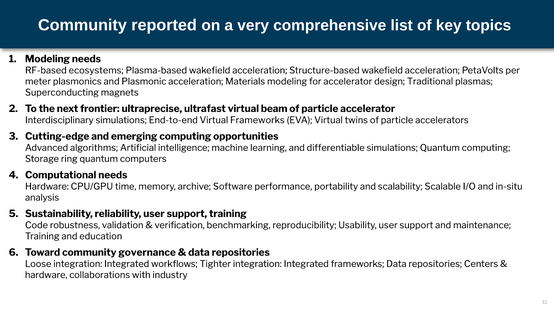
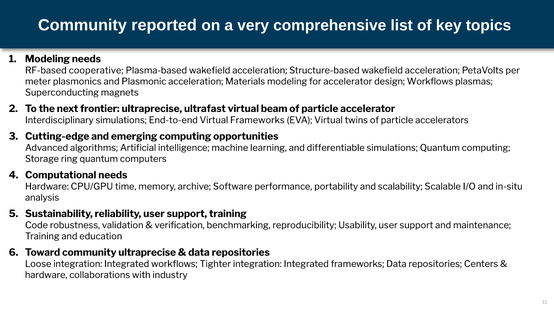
ecosystems: ecosystems -> cooperative (96, 71)
design Traditional: Traditional -> Workflows (430, 82)
community governance: governance -> ultraprecise (147, 253)
